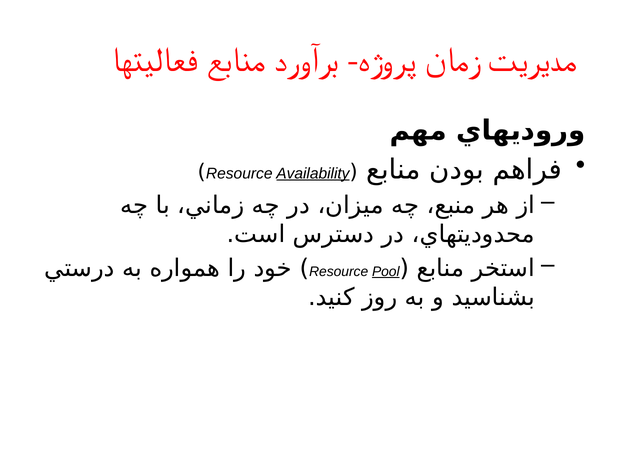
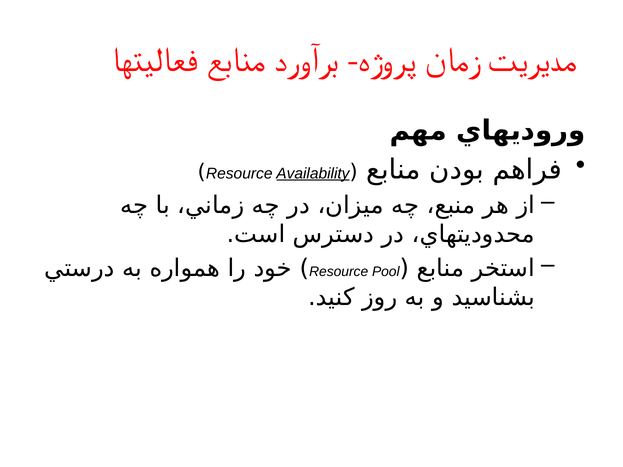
Pool underline: present -> none (386, 272)
